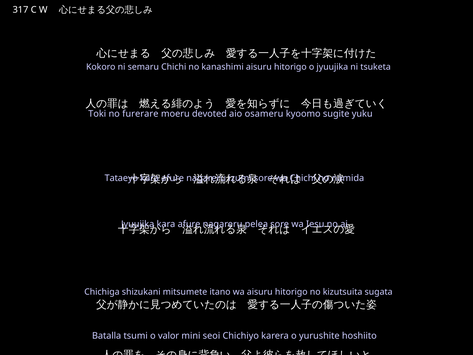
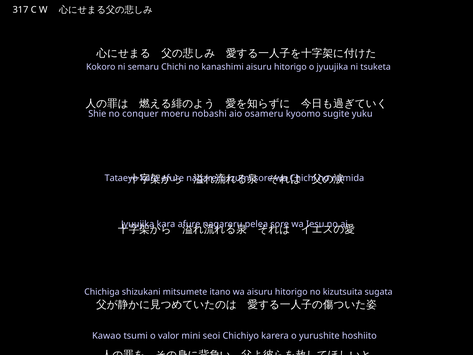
Toki: Toki -> Shie (97, 114)
furerare: furerare -> conquer (140, 114)
devoted: devoted -> nobashi (209, 114)
Batalla: Batalla -> Kawao (107, 336)
